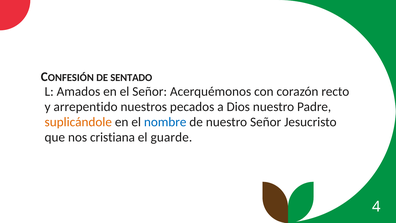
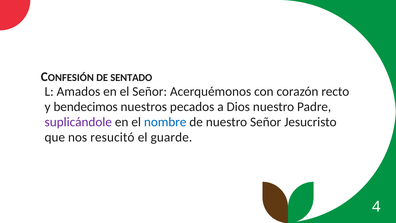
arrepentido: arrepentido -> bendecimos (86, 107)
suplicándole colour: orange -> purple (78, 122)
cristiana: cristiana -> resucitó (112, 137)
